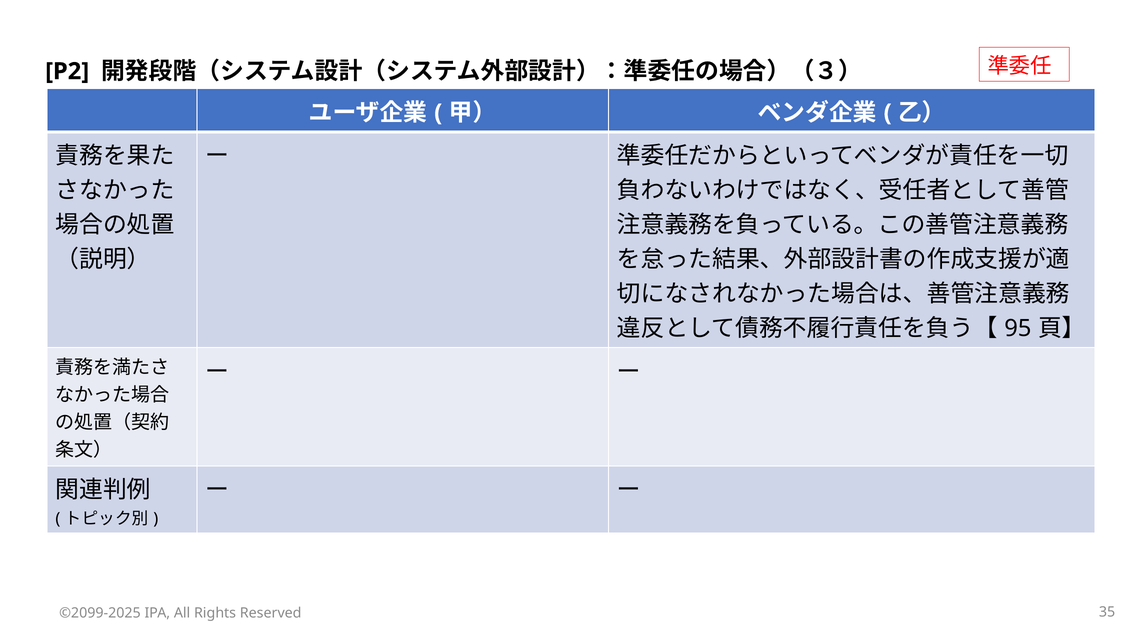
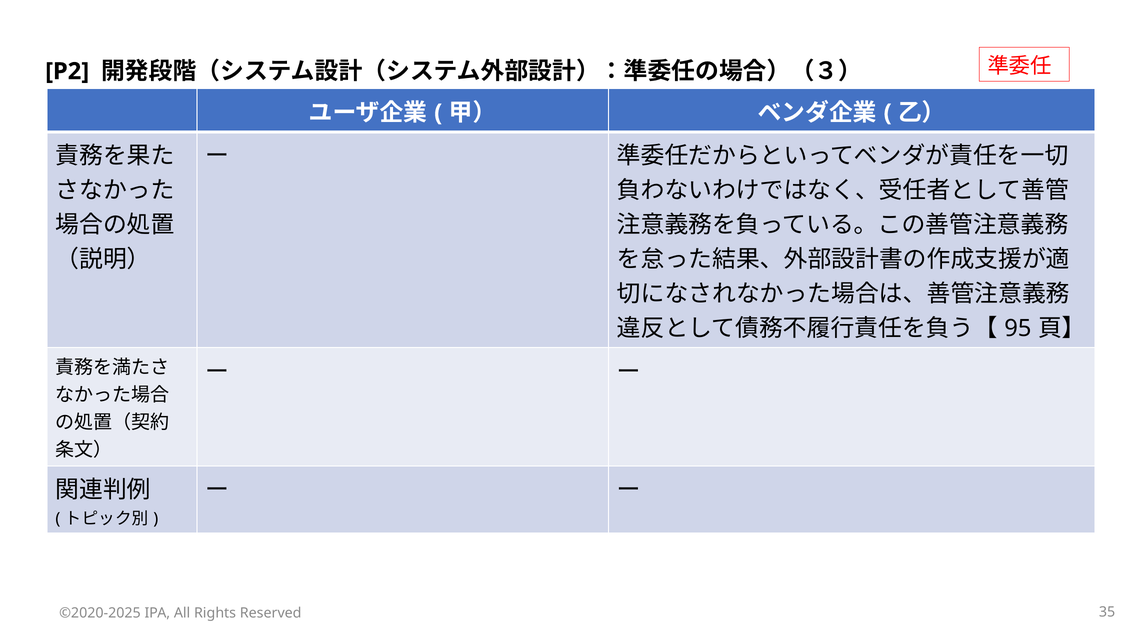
©2099-2025: ©2099-2025 -> ©2020-2025 (100, 613)
